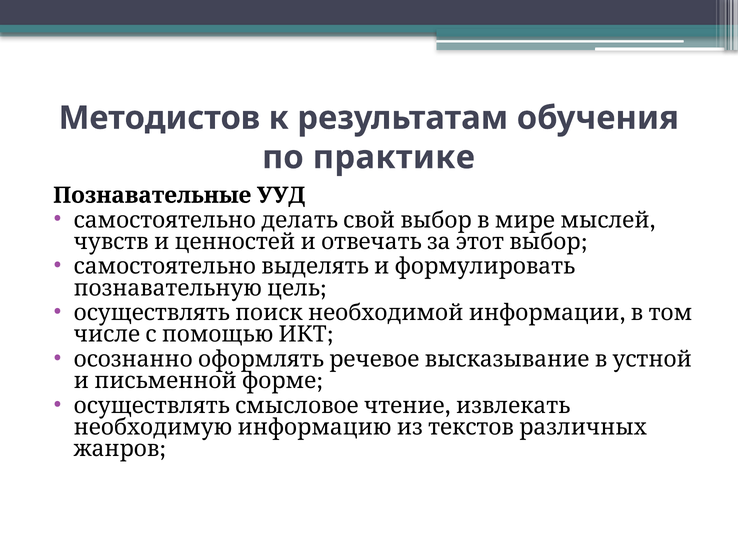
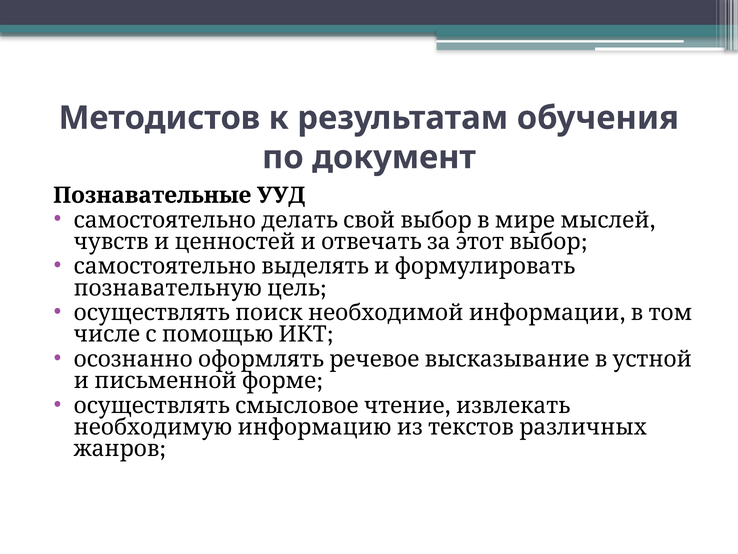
практике: практике -> документ (394, 157)
